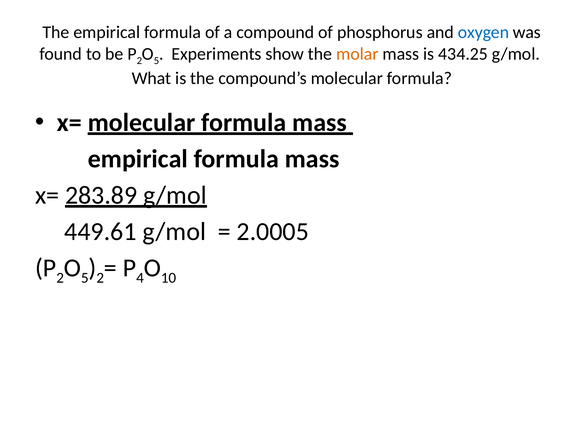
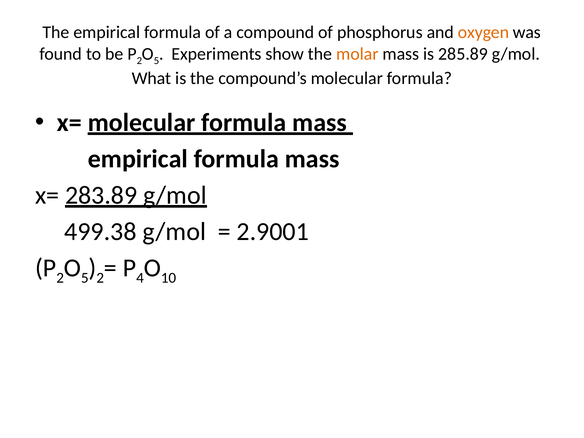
oxygen colour: blue -> orange (483, 32)
434.25: 434.25 -> 285.89 (463, 54)
449.61: 449.61 -> 499.38 (100, 232)
2.0005: 2.0005 -> 2.9001 (273, 232)
